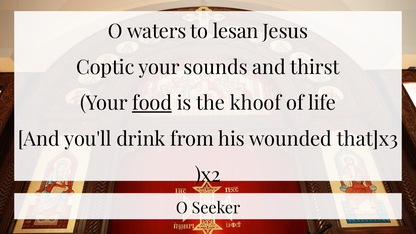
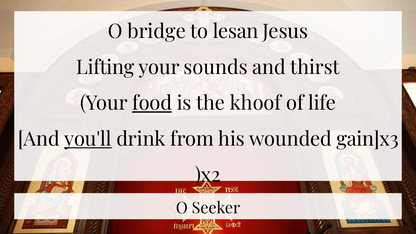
waters: waters -> bridge (157, 32)
Coptic: Coptic -> Lifting (105, 68)
you'll underline: none -> present (88, 139)
that]x3: that]x3 -> gain]x3 (368, 139)
